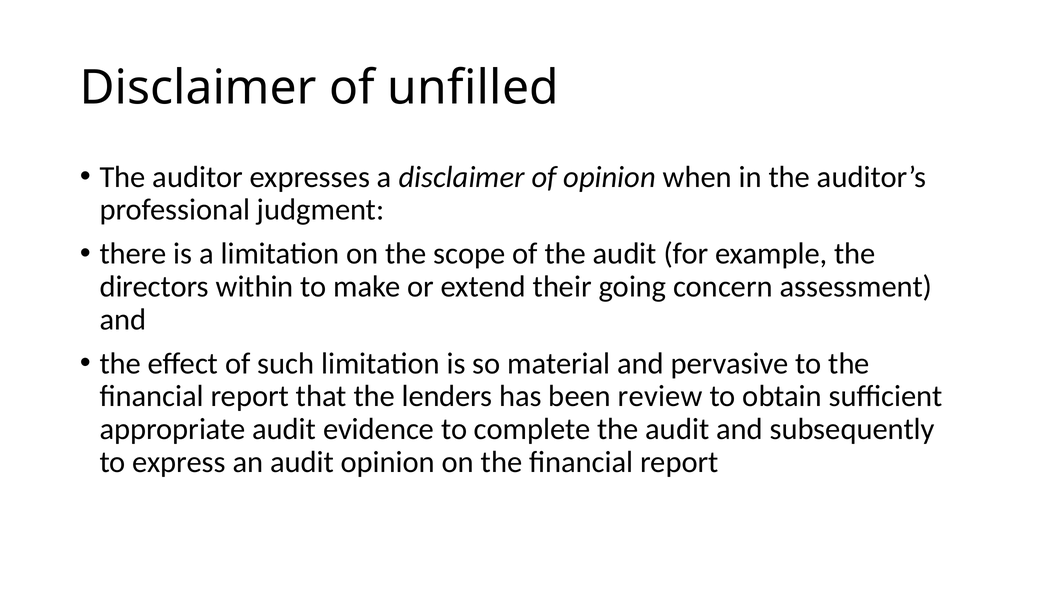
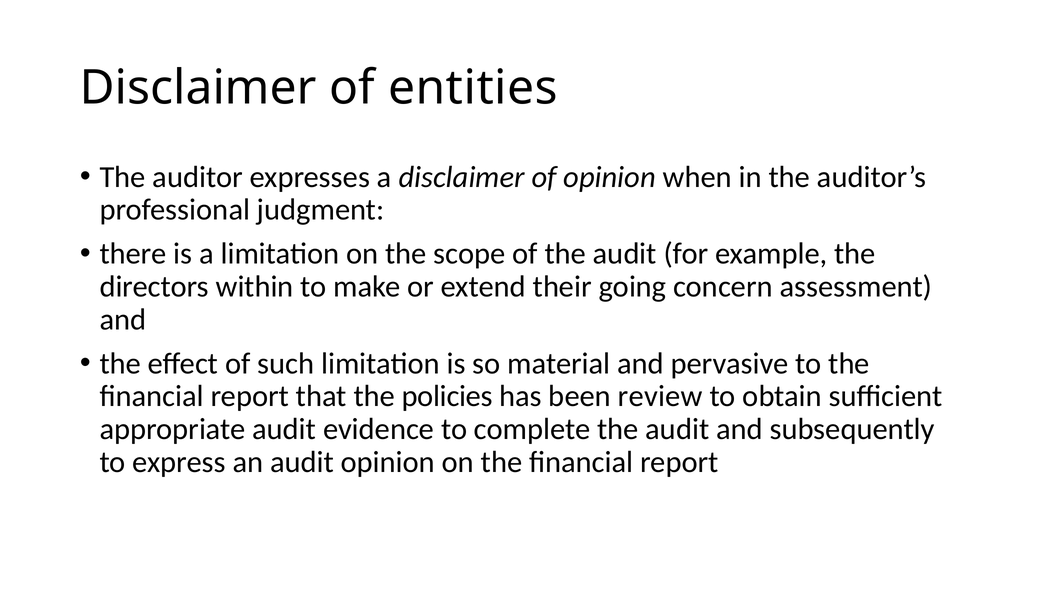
unfilled: unfilled -> entities (473, 88)
lenders: lenders -> policies (447, 397)
